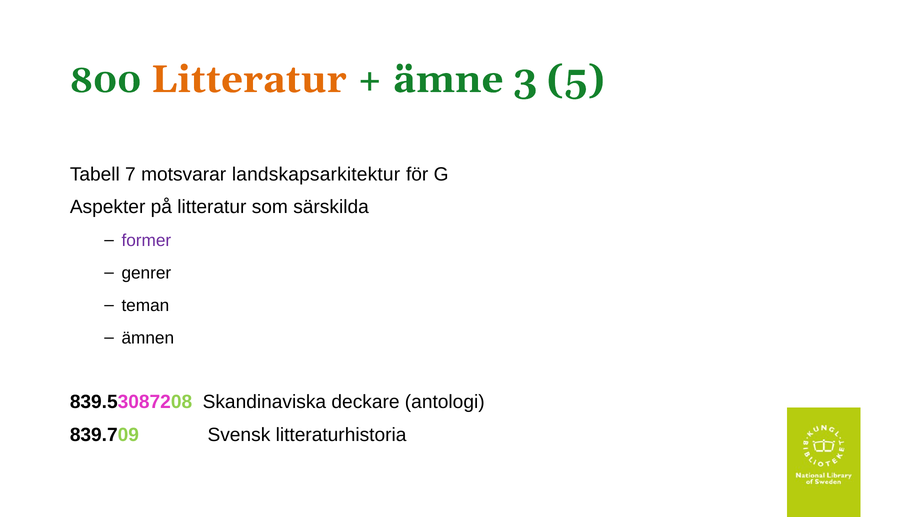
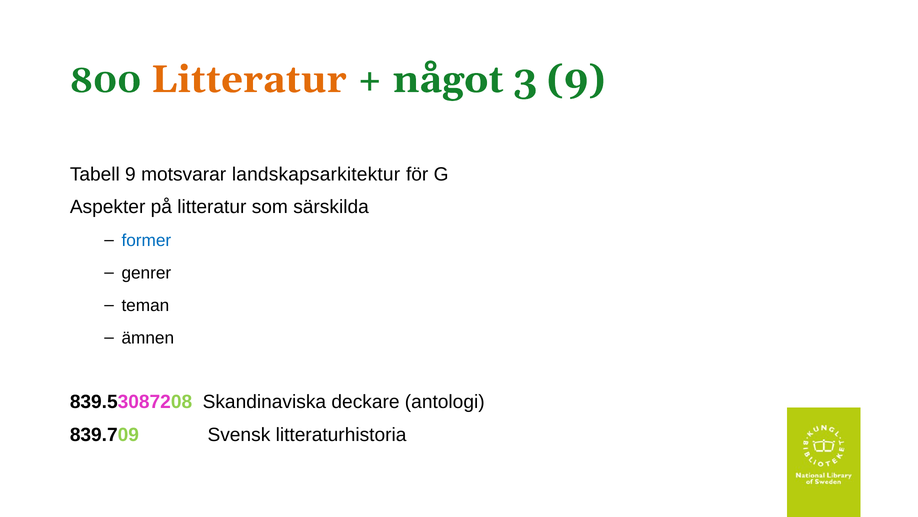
ämne: ämne -> något (448, 79)
3 5: 5 -> 9 (576, 79)
Tabell 7: 7 -> 9 (130, 174)
former colour: purple -> blue (146, 240)
